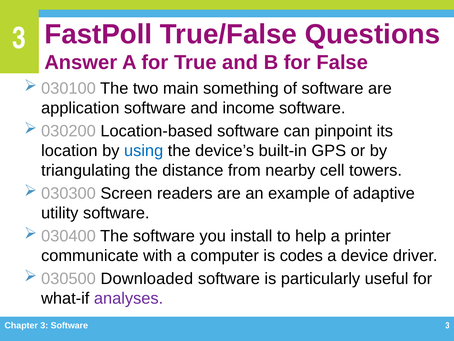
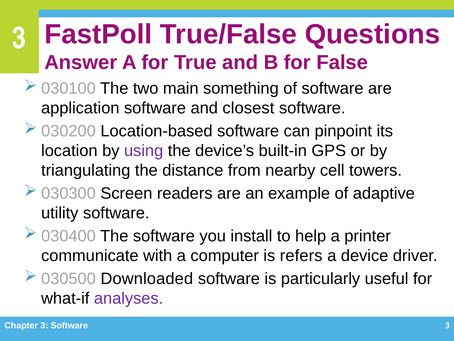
income: income -> closest (248, 108)
using colour: blue -> purple (144, 151)
codes: codes -> refers (301, 255)
